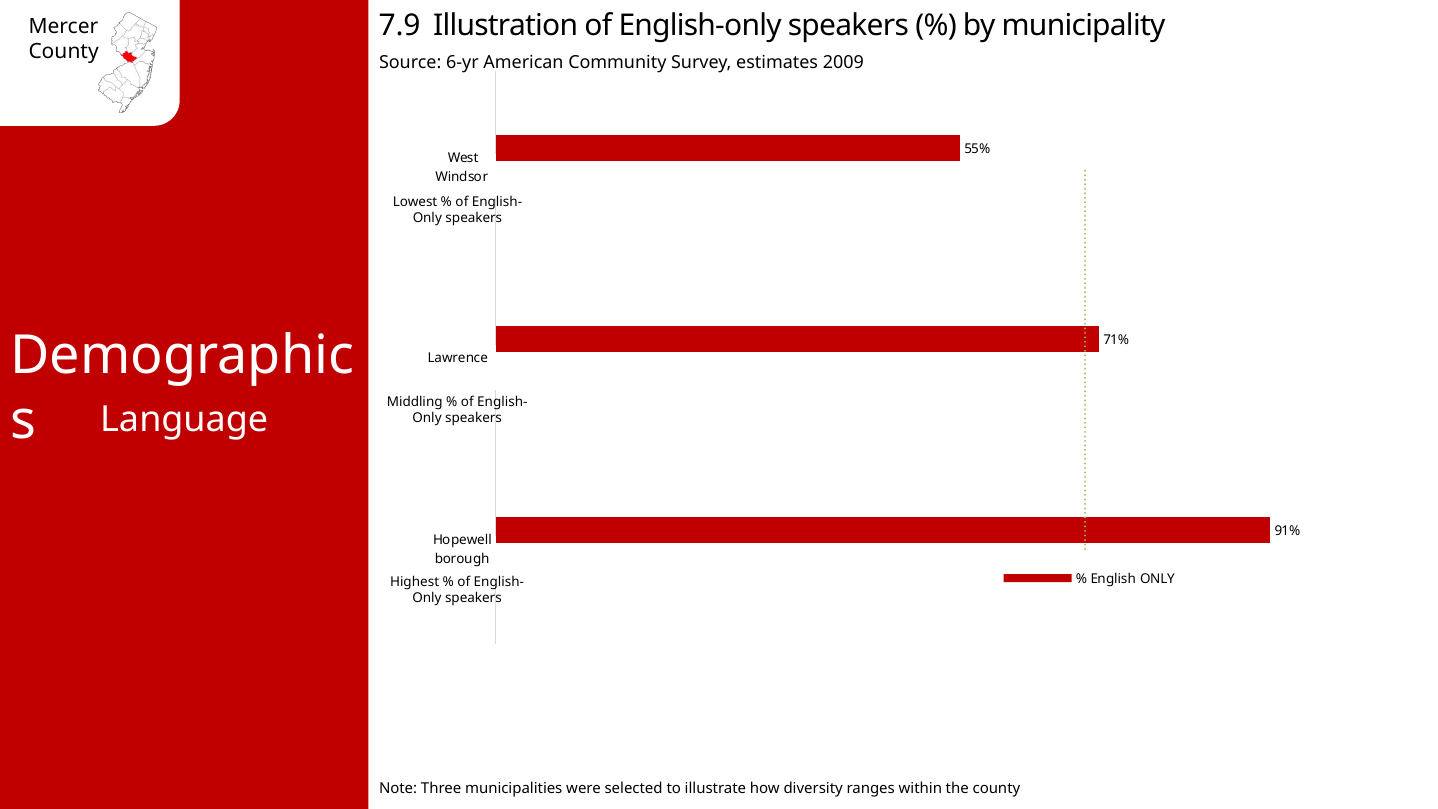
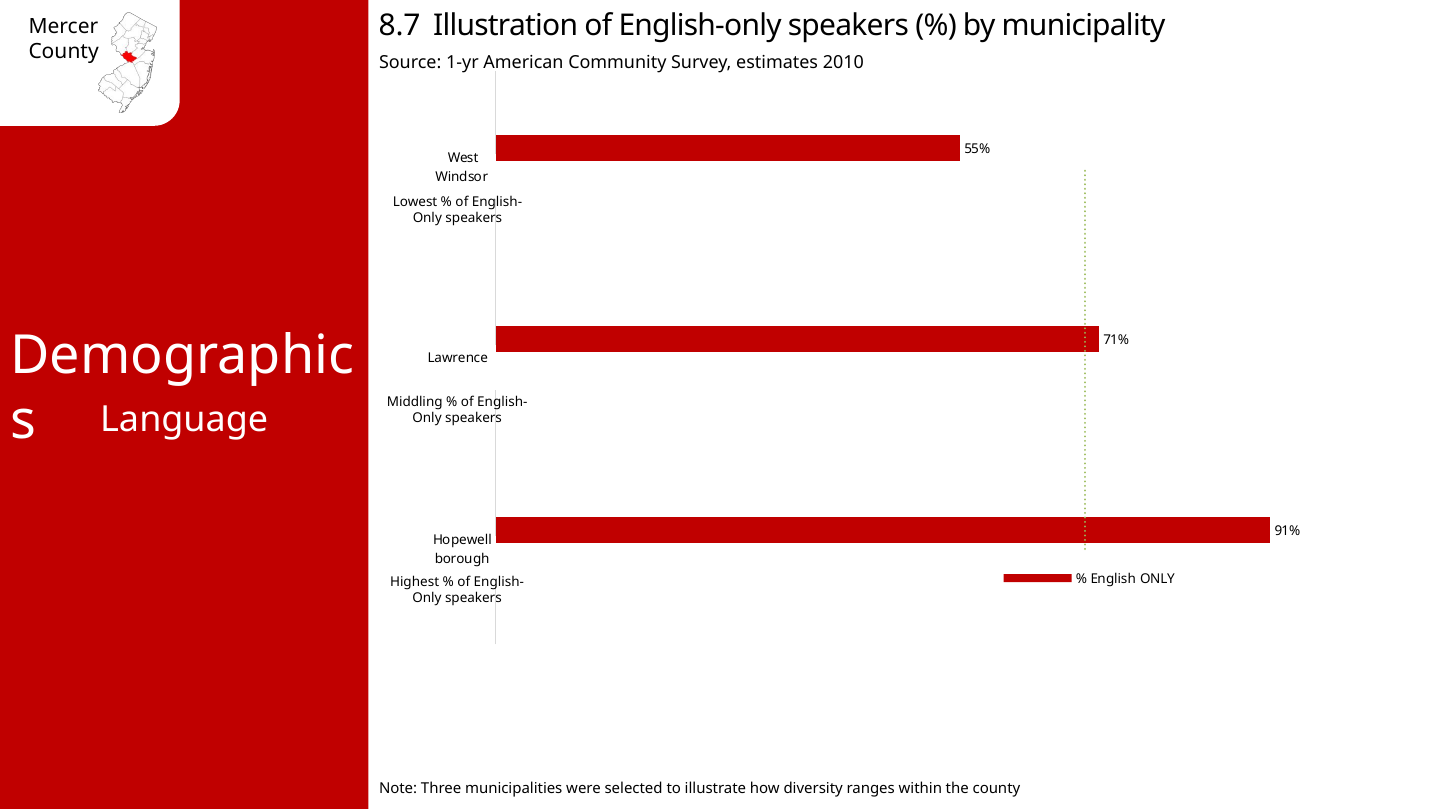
7.9: 7.9 -> 8.7 (400, 25)
6-yr: 6-yr -> 1-yr (462, 62)
2009: 2009 -> 2010 (843, 62)
